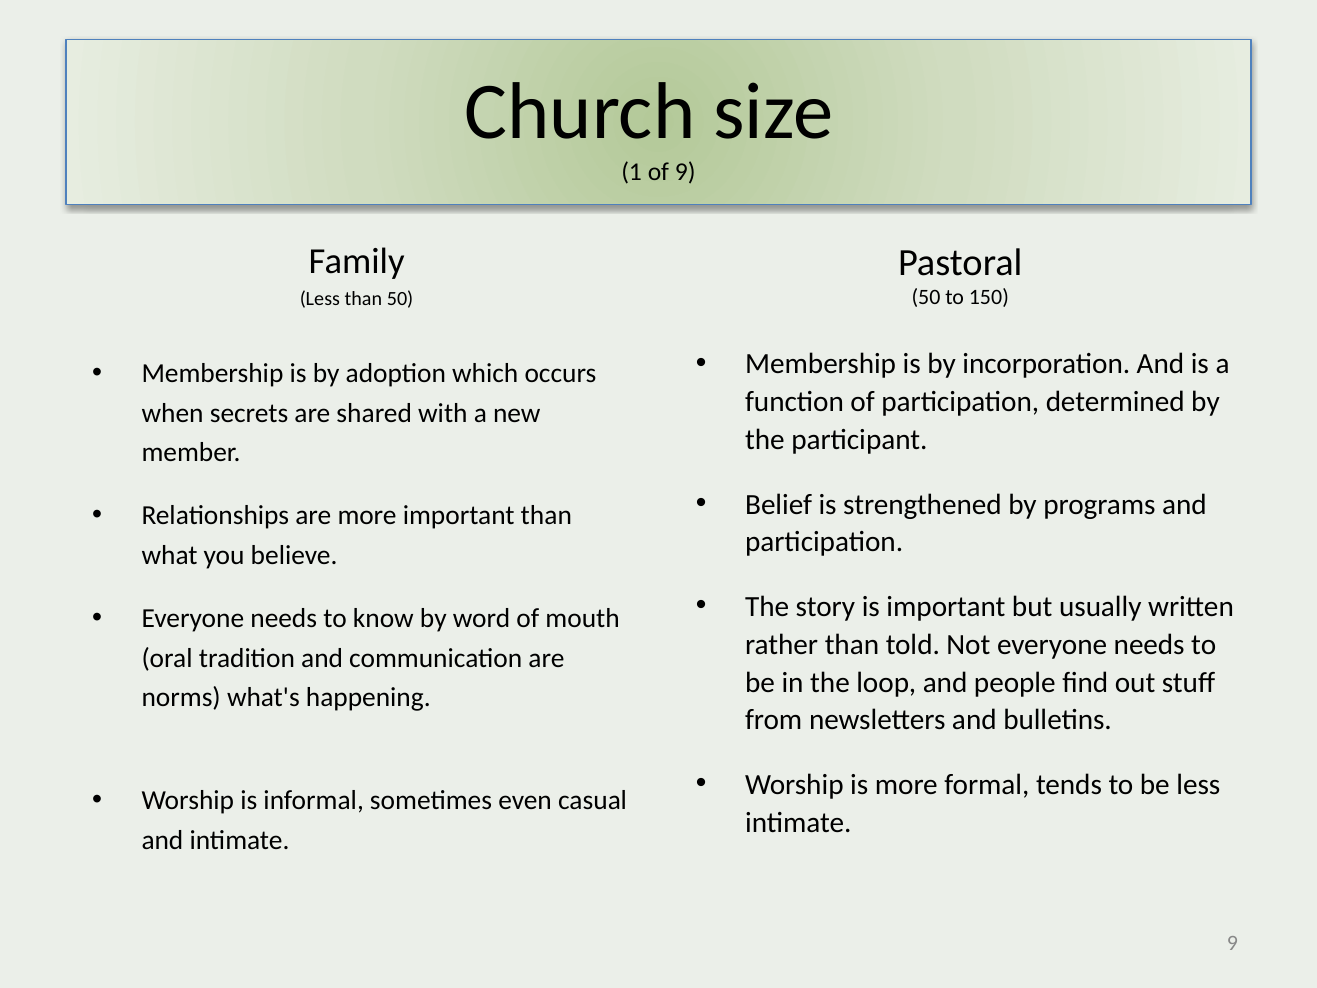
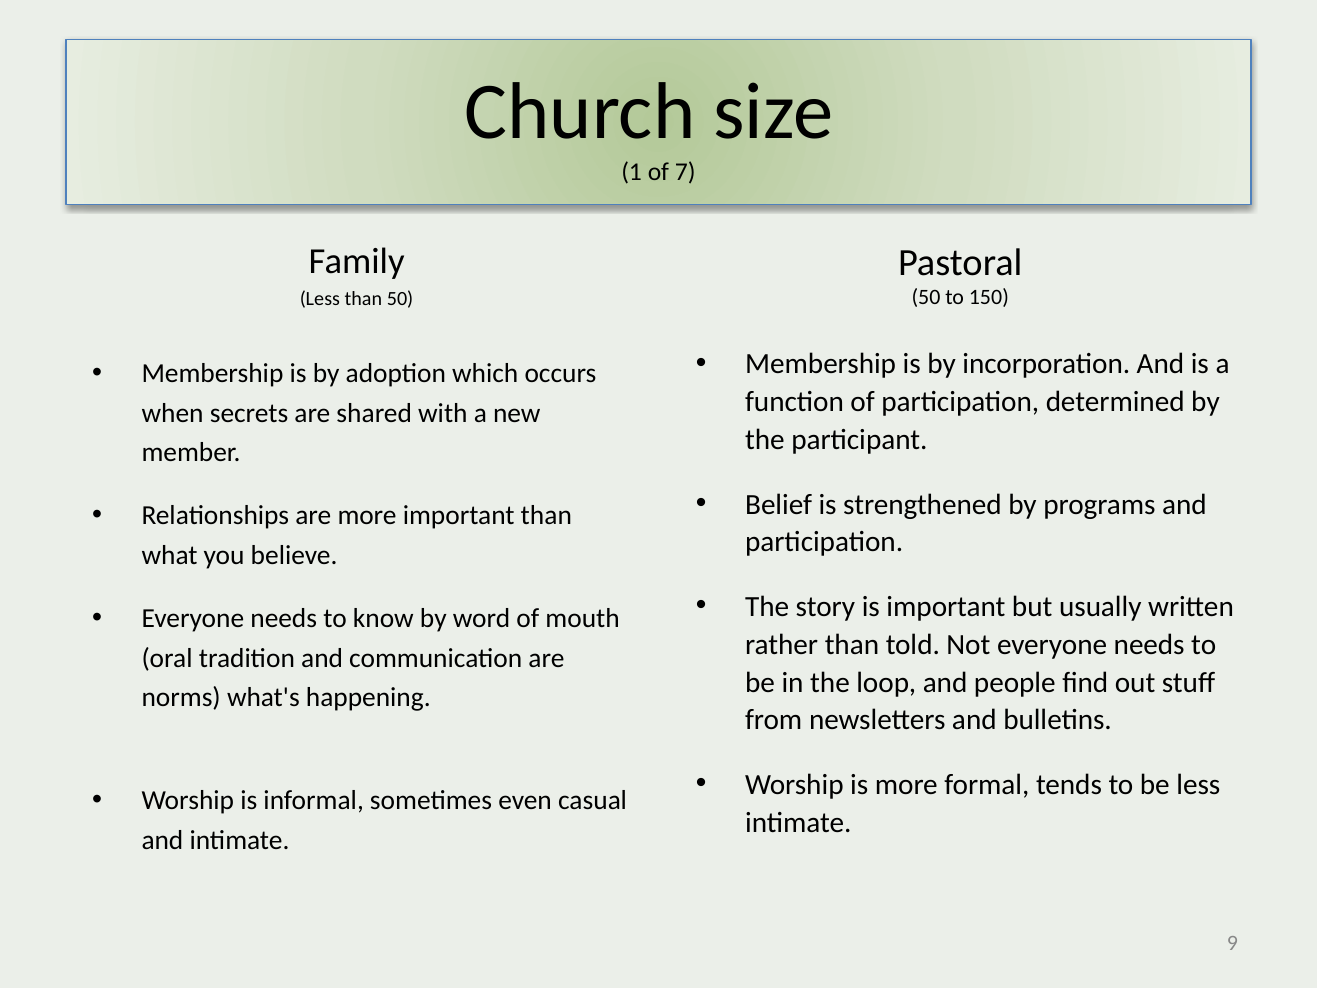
of 9: 9 -> 7 (685, 172)
